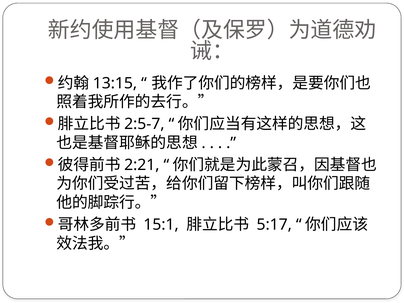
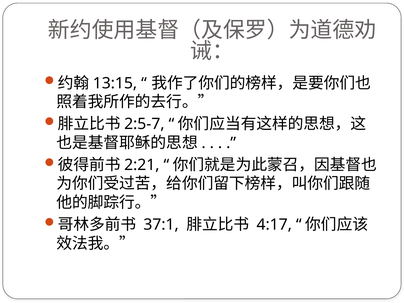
15:1: 15:1 -> 37:1 (161, 225)
5:17: 5:17 -> 4:17 (274, 225)
